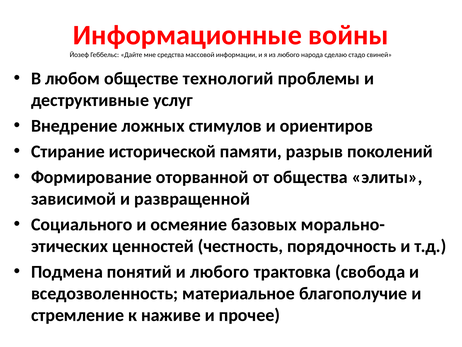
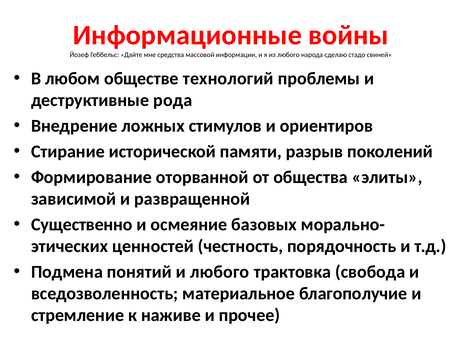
услуг: услуг -> рода (173, 100)
Социального: Социального -> Существенно (82, 224)
